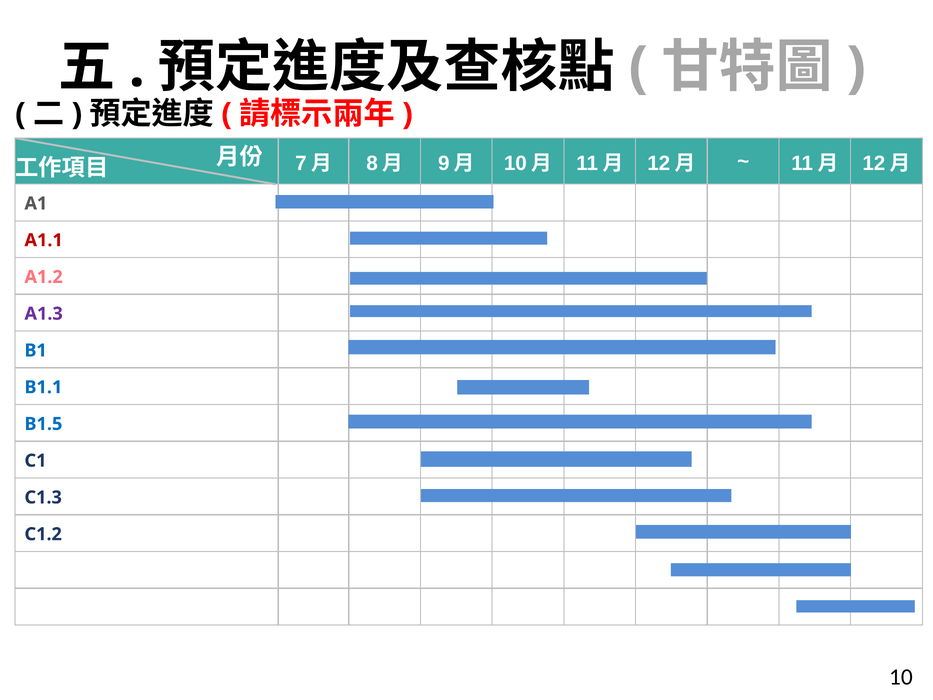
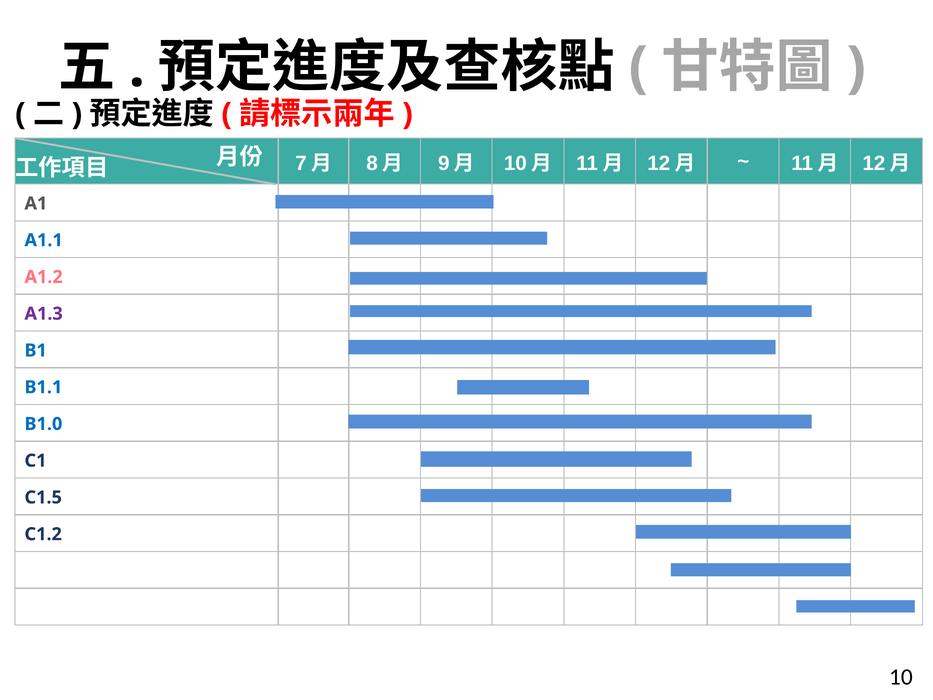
A1.1 colour: red -> blue (44, 240)
B1.5: B1.5 -> B1.0 (43, 424)
C1.3: C1.3 -> C1.5 (43, 497)
